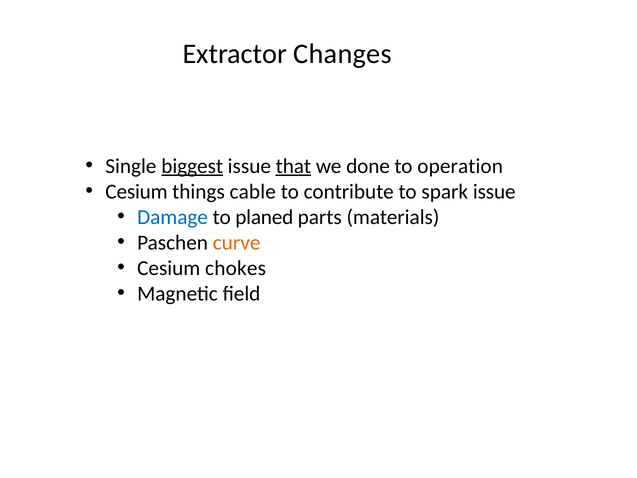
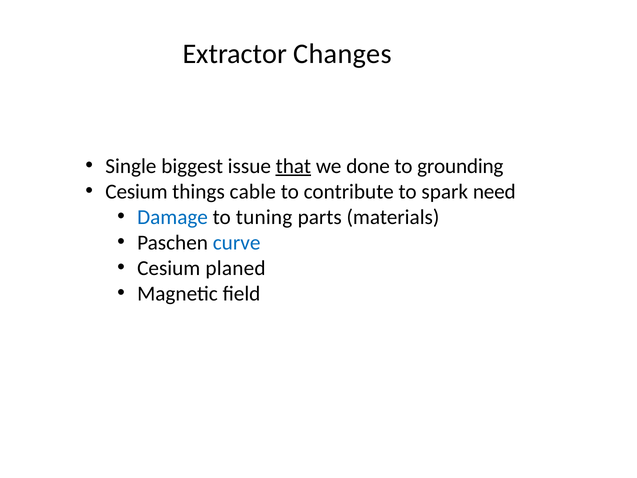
biggest underline: present -> none (192, 166)
operation: operation -> grounding (460, 166)
spark issue: issue -> need (494, 191)
planed: planed -> tuning (264, 217)
curve colour: orange -> blue (237, 242)
chokes: chokes -> planed (236, 268)
